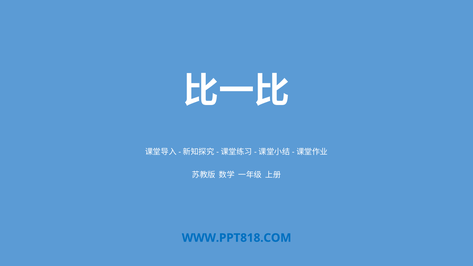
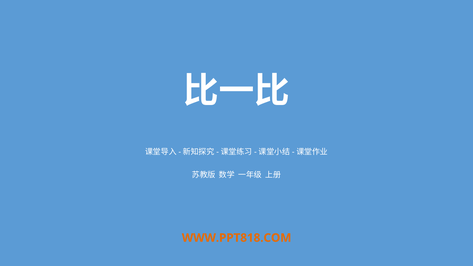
WWW.PPT818.COM colour: blue -> orange (237, 238)
